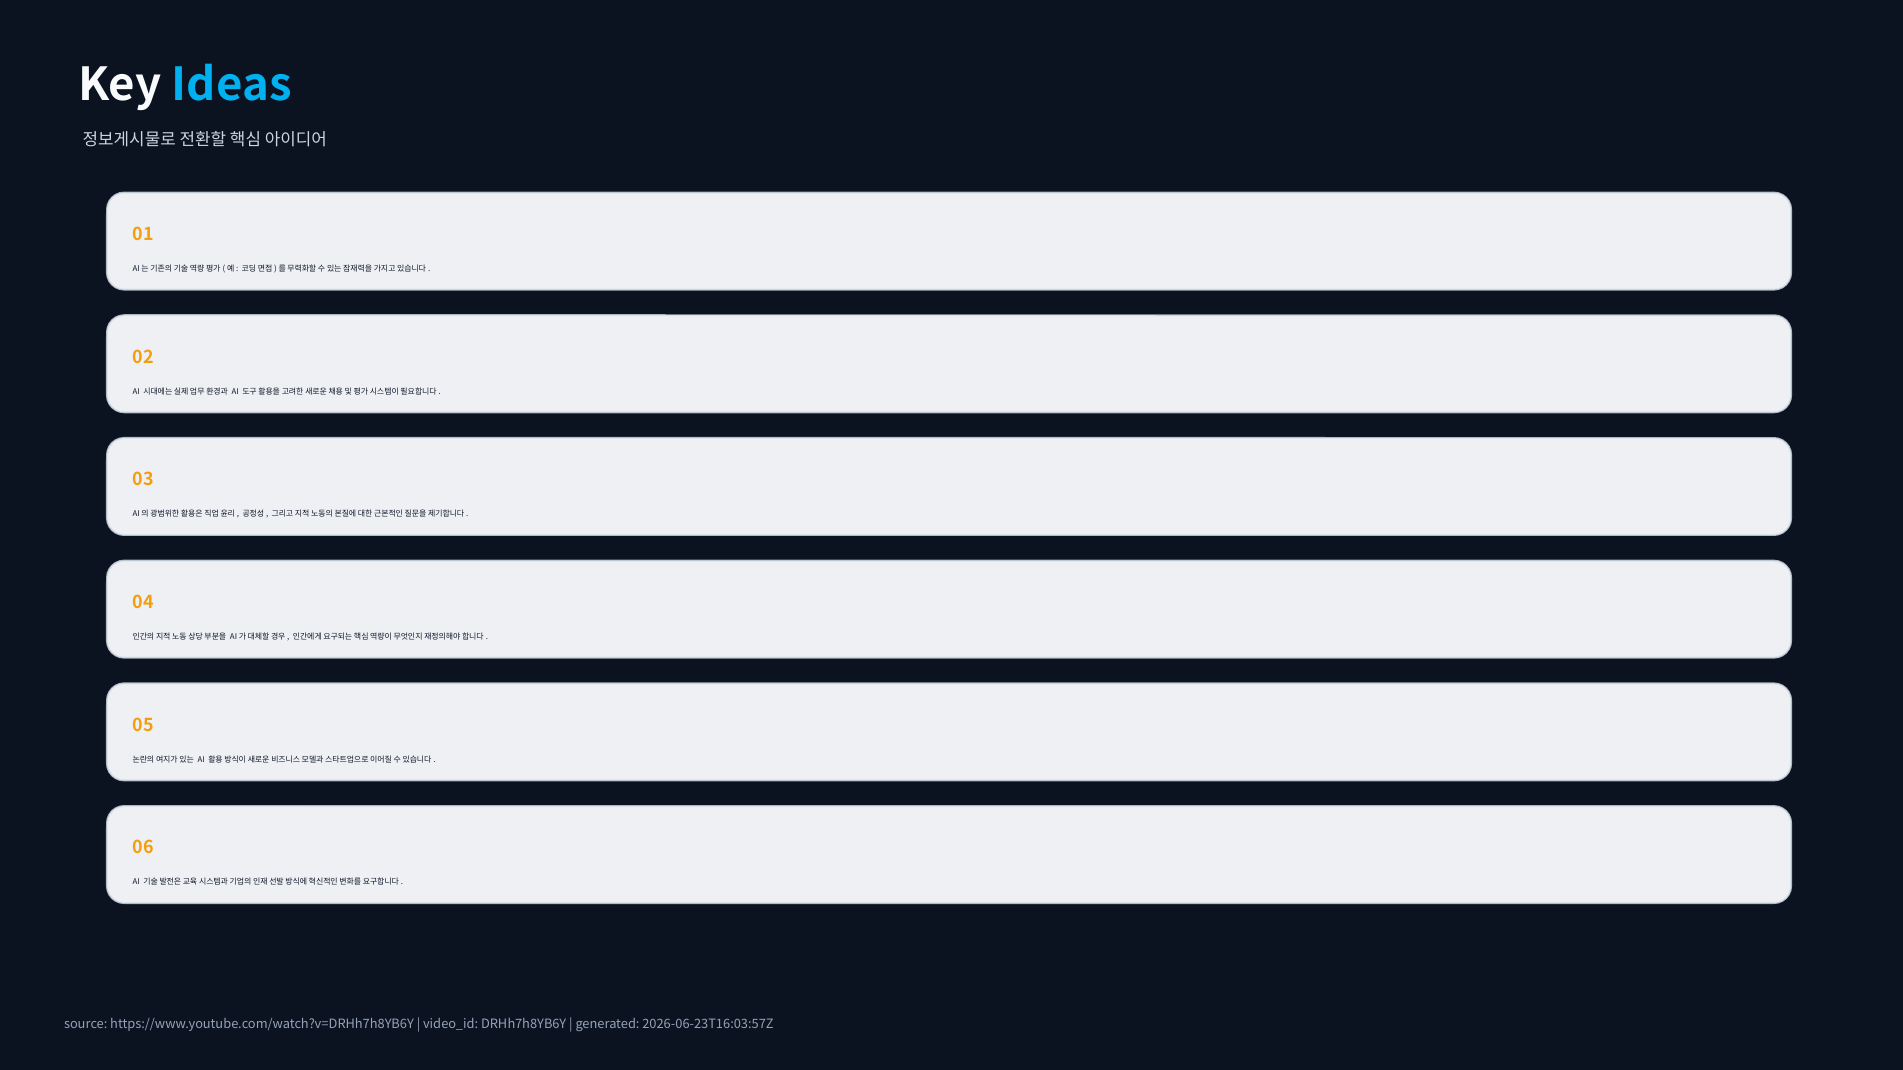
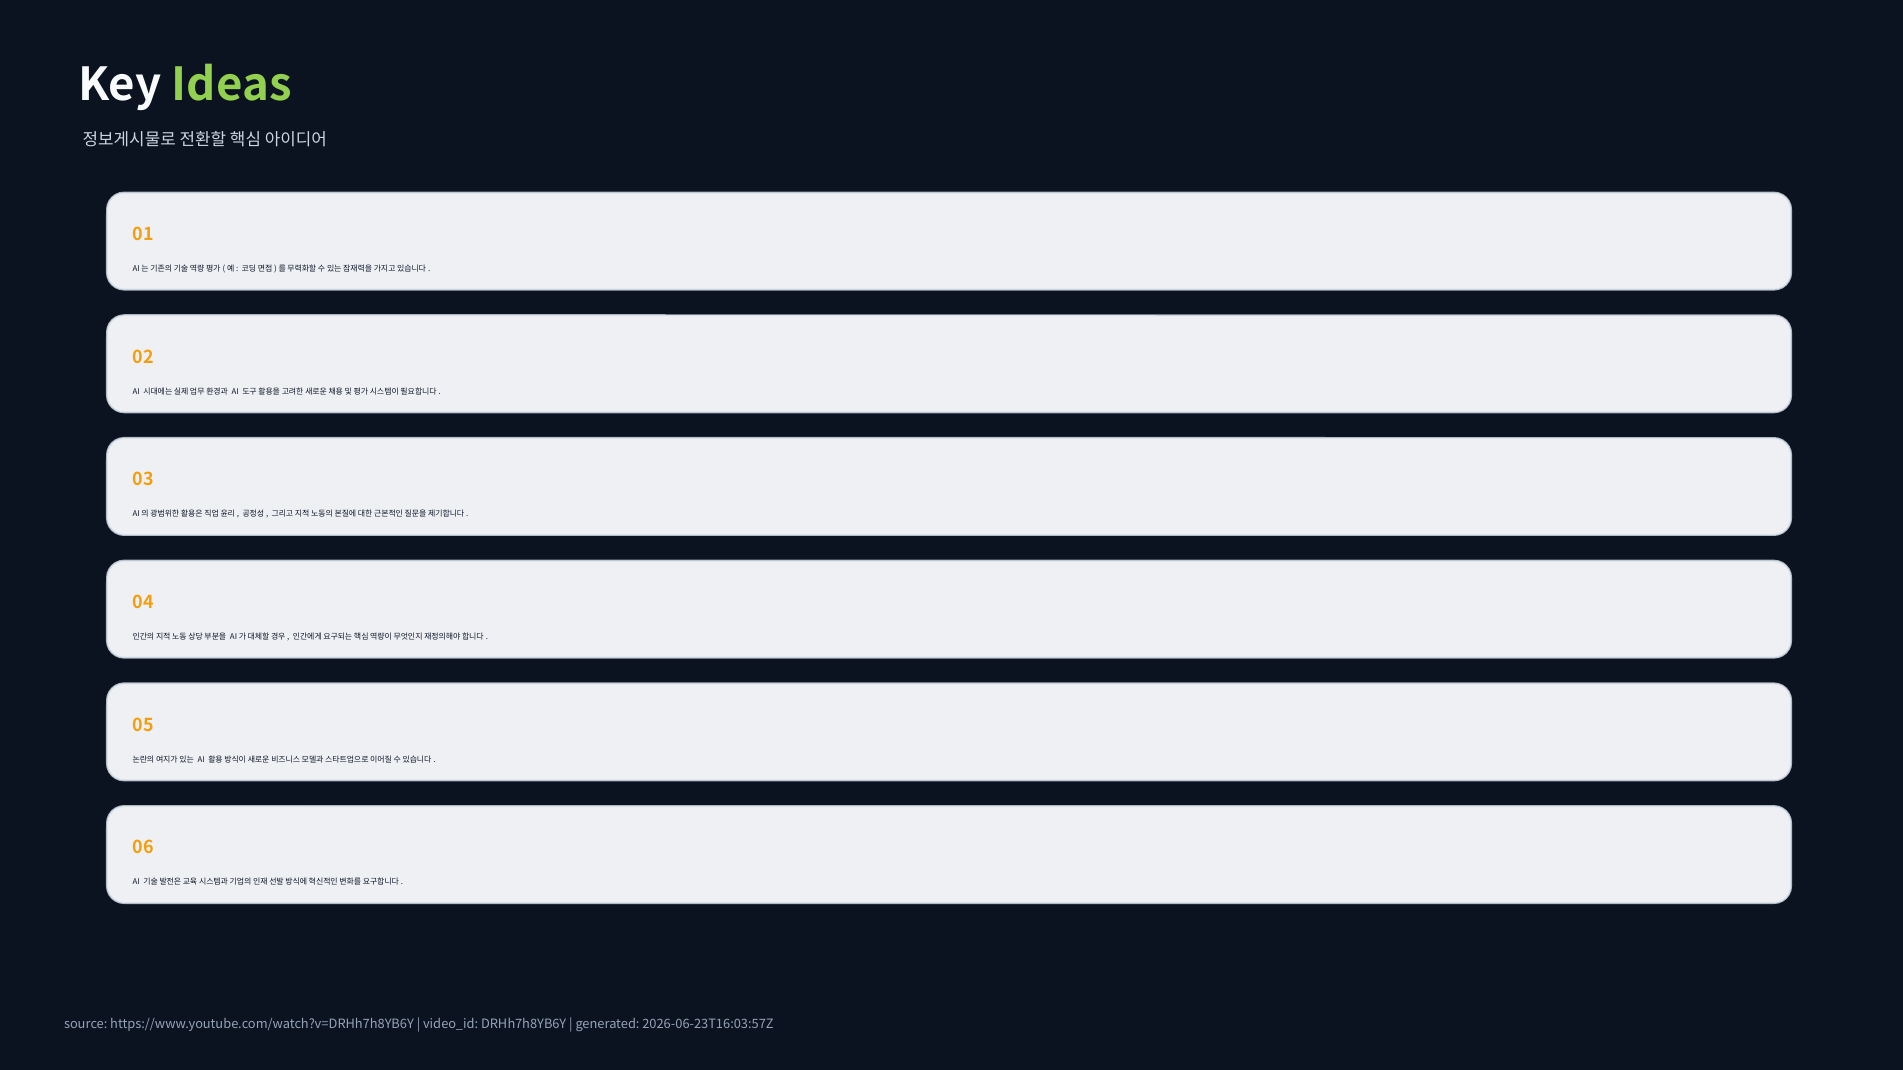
Ideas colour: light blue -> light green (232, 85)
